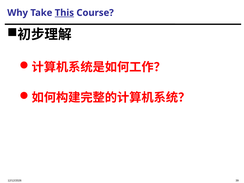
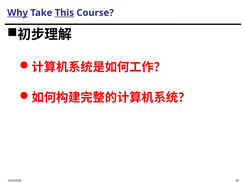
Why underline: none -> present (18, 13)
